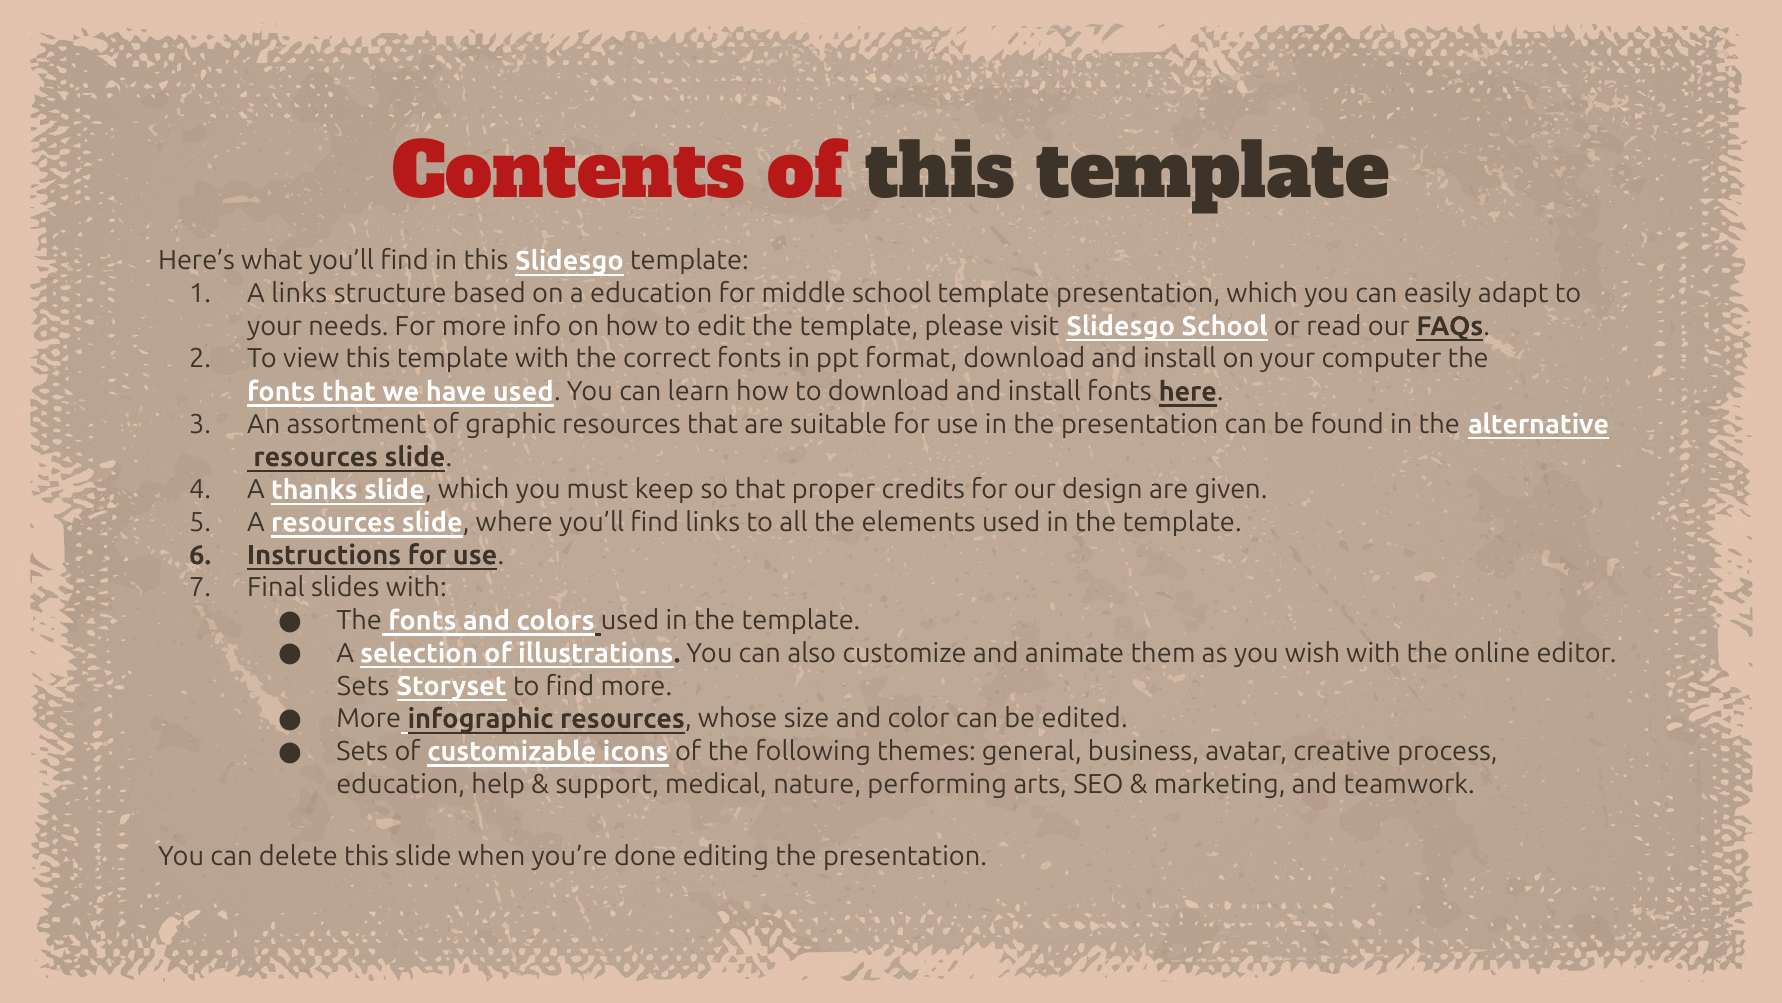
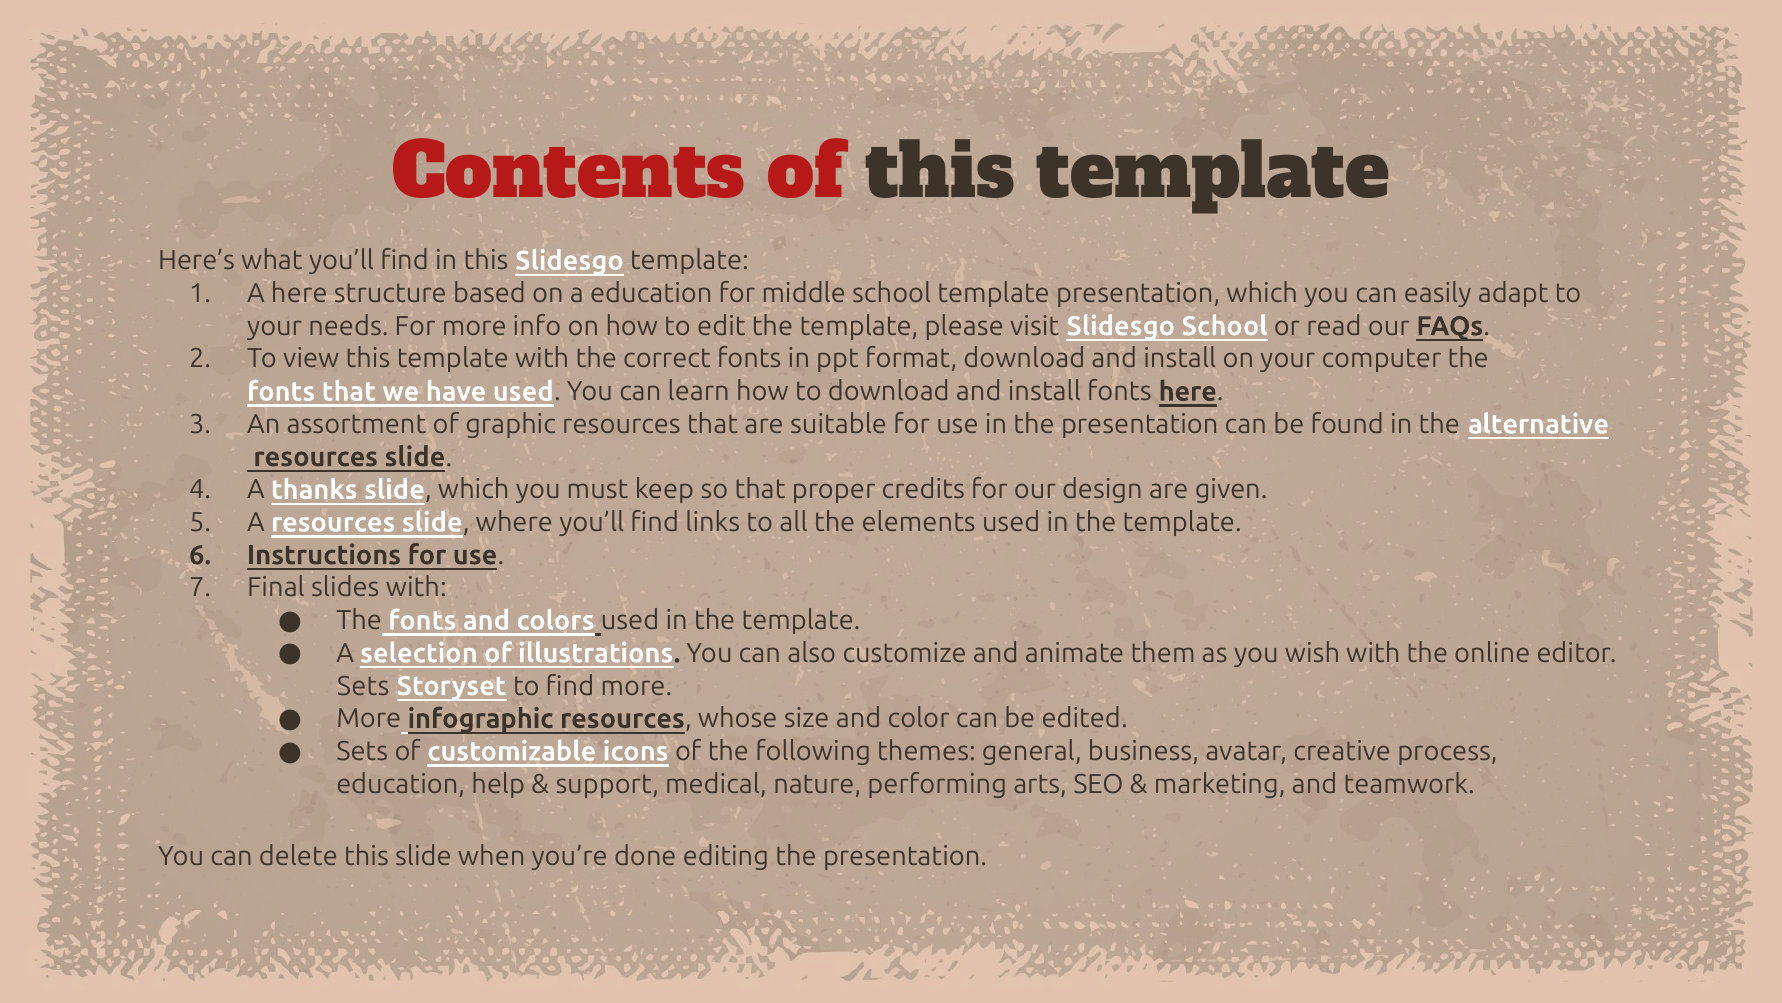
A links: links -> here (299, 293)
